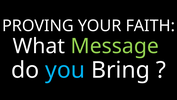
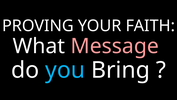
Message colour: light green -> pink (115, 46)
